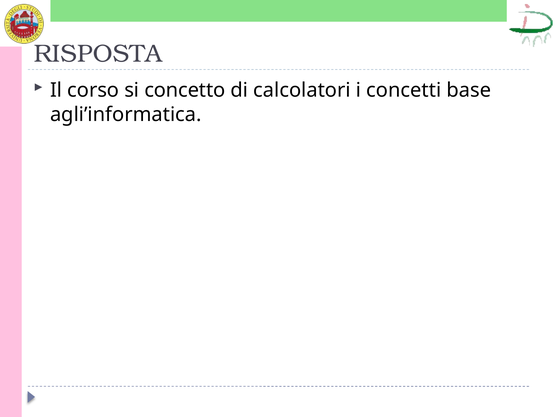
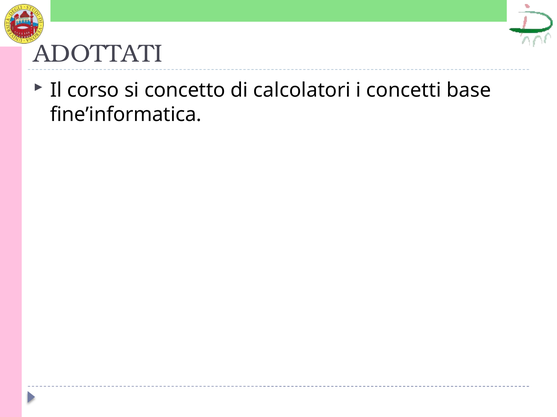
RISPOSTA: RISPOSTA -> ADOTTATI (98, 54)
agli’informatica: agli’informatica -> fine’informatica (126, 115)
